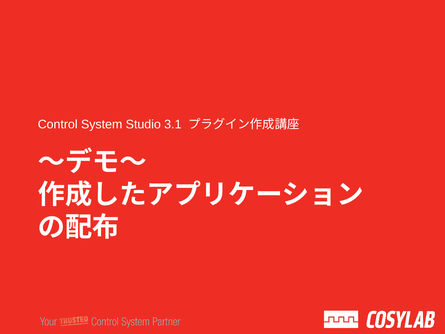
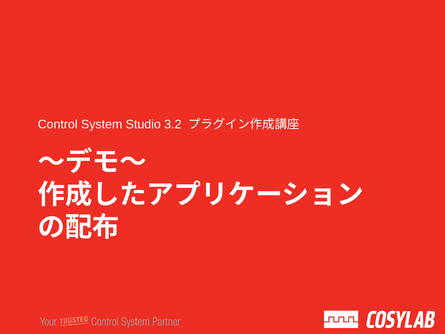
3.1: 3.1 -> 3.2 (173, 124)
